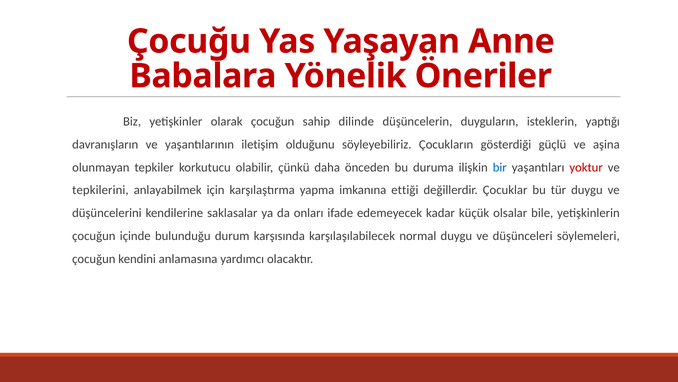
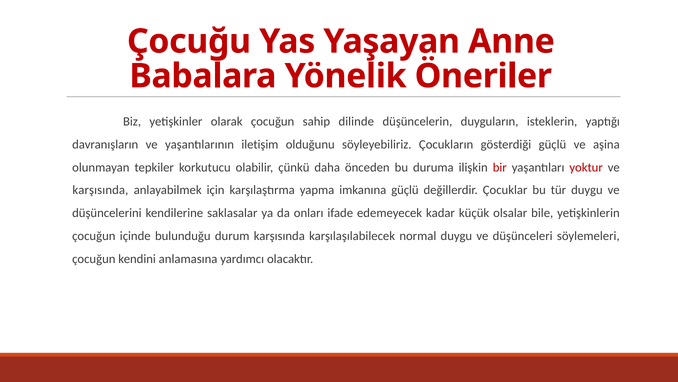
bir colour: blue -> red (500, 167)
tepkilerini: tepkilerini -> karşısında (100, 190)
imkanına ettiği: ettiği -> güçlü (405, 190)
